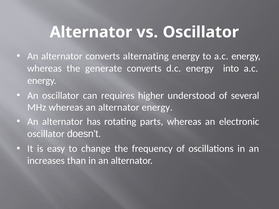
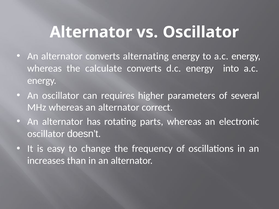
generate: generate -> calculate (104, 68)
understood: understood -> parameters (191, 96)
alternator energy: energy -> correct (157, 108)
